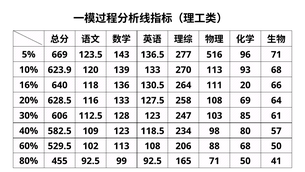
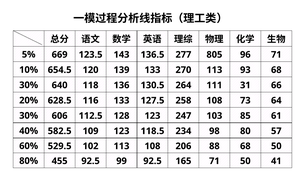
516: 516 -> 805 (214, 54)
623.9: 623.9 -> 654.5 (60, 70)
16%: 16% -> 30% (29, 85)
20: 20 -> 31 (245, 85)
69: 69 -> 73 (245, 100)
